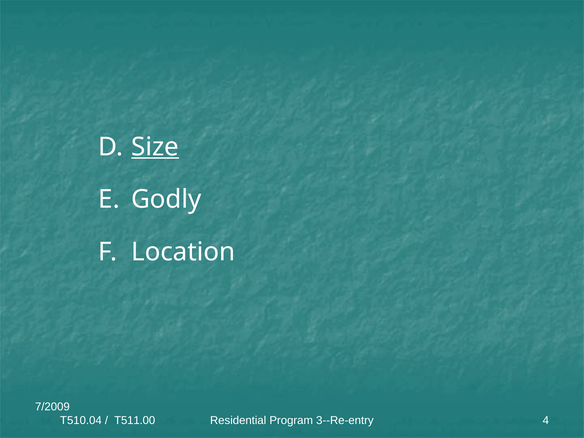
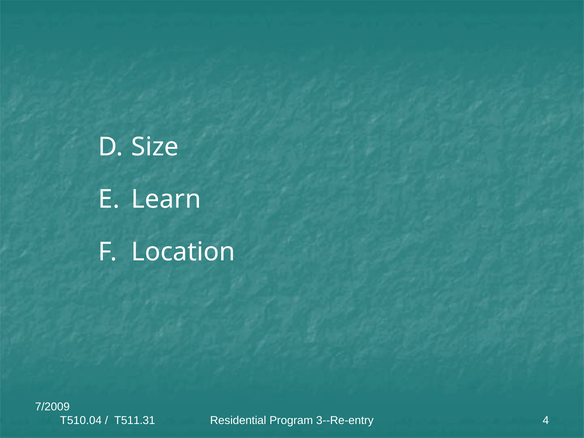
Size underline: present -> none (155, 147)
Godly: Godly -> Learn (166, 199)
T511.00: T511.00 -> T511.31 (135, 420)
